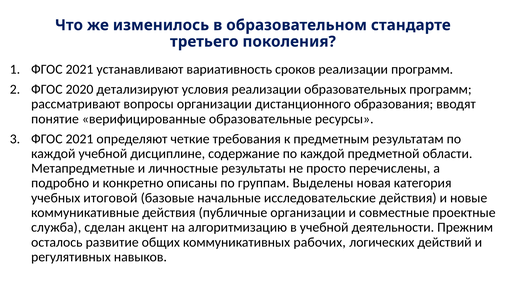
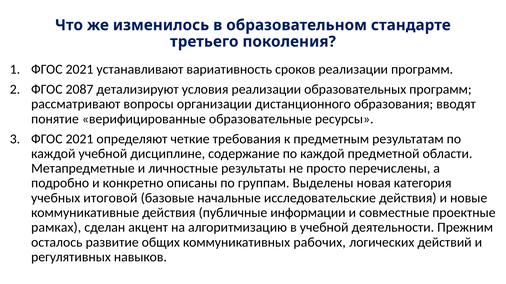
2020: 2020 -> 2087 (79, 90)
публичные организации: организации -> информации (308, 213)
служба: служба -> рамках (56, 228)
